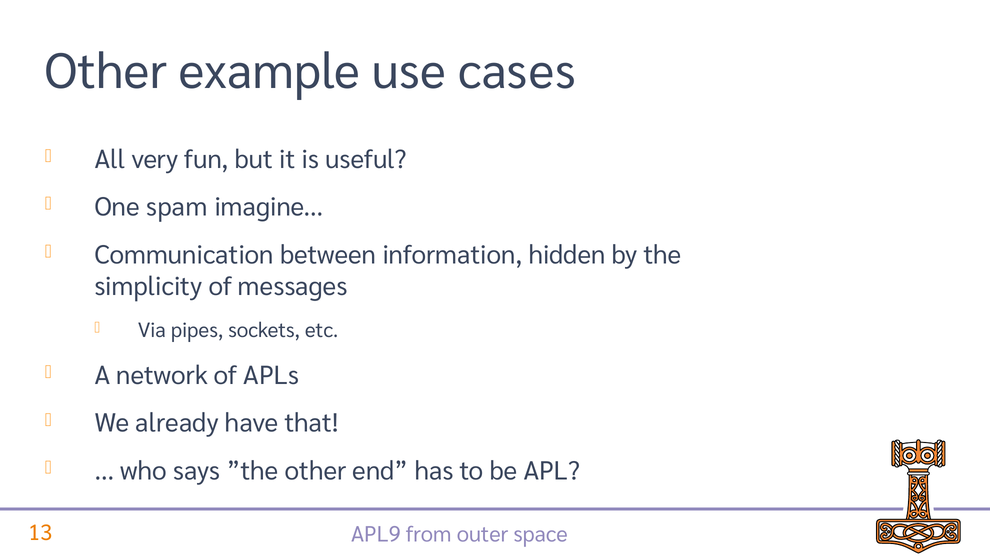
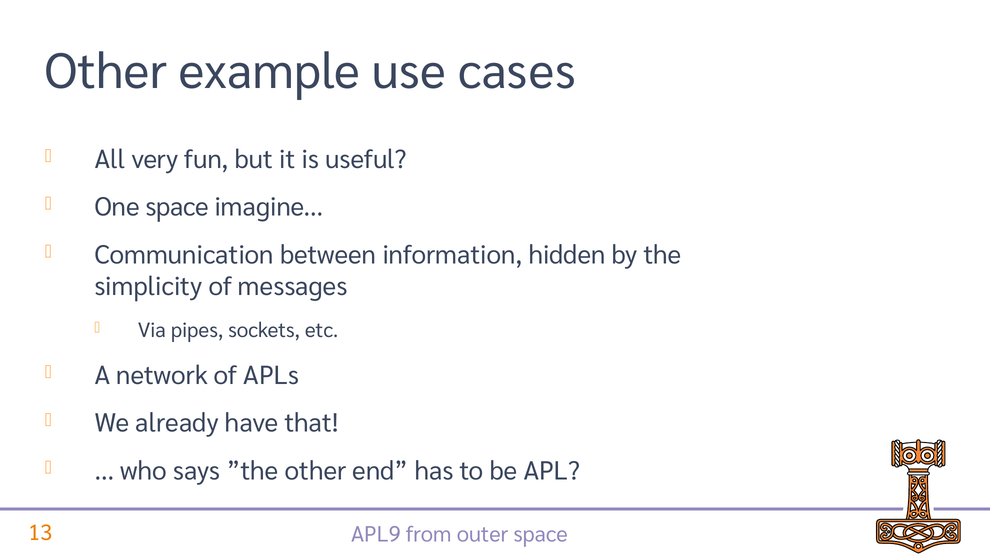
One spam: spam -> space (177, 207)
